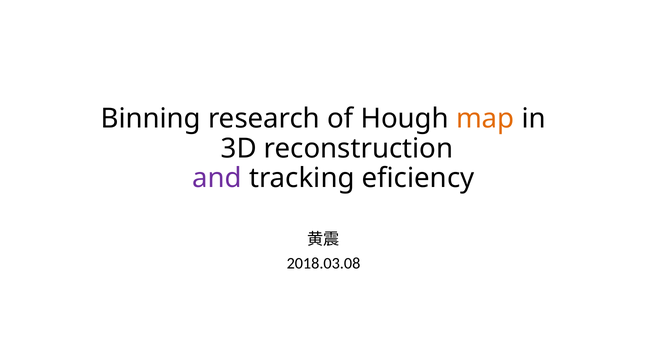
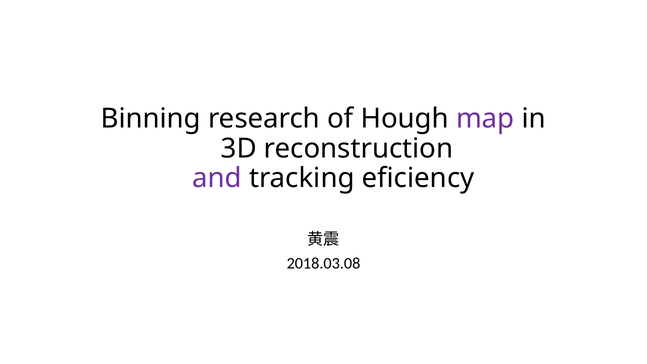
map colour: orange -> purple (485, 119)
